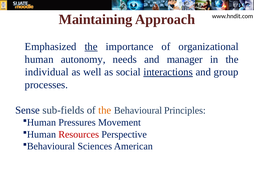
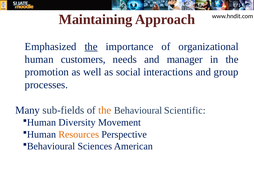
autonomy: autonomy -> customers (83, 59)
individual: individual -> promotion (47, 72)
interactions underline: present -> none (168, 72)
Sense: Sense -> Many (28, 110)
Principles: Principles -> Scientific (185, 110)
Pressures: Pressures -> Diversity (77, 122)
Resources colour: red -> orange (79, 134)
